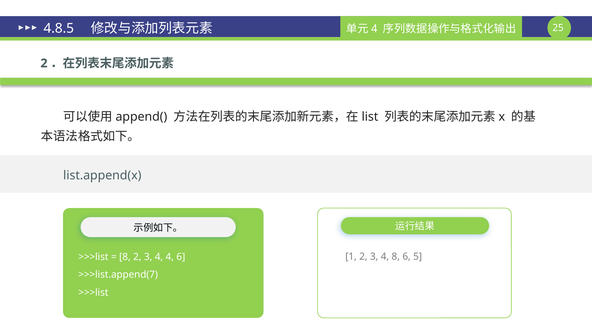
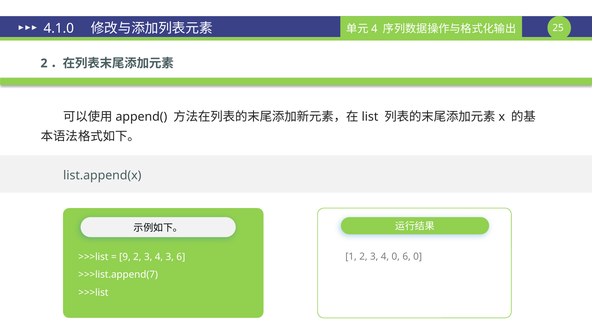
4.8.5: 4.8.5 -> 4.1.0 (59, 28)
4 8: 8 -> 0 (396, 257)
6 5: 5 -> 0 (418, 257)
8: 8 -> 9 (125, 257)
4 4: 4 -> 3 (170, 257)
